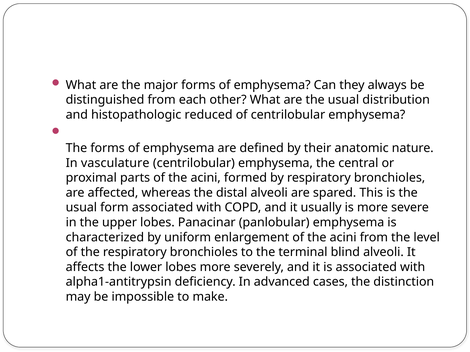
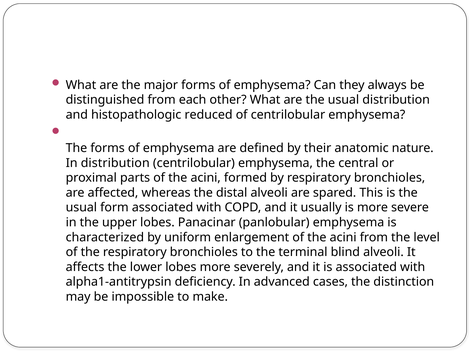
In vasculature: vasculature -> distribution (115, 163)
